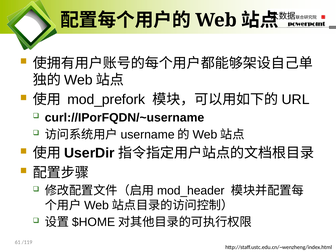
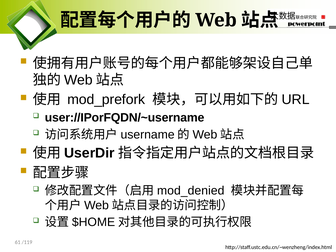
curl://IPorFQDN/~username: curl://IPorFQDN/~username -> user://IPorFQDN/~username (125, 118)
mod_header: mod_header -> mod_denied (191, 191)
